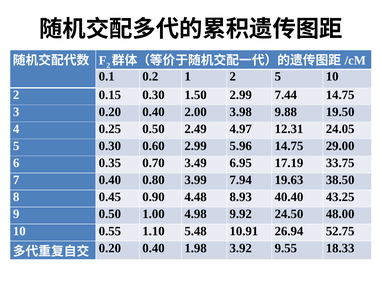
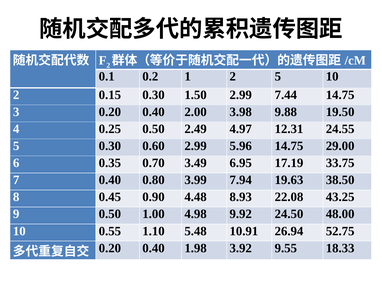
24.05: 24.05 -> 24.55 (340, 129)
40.40: 40.40 -> 22.08 (289, 197)
